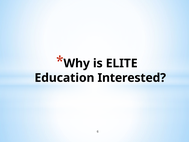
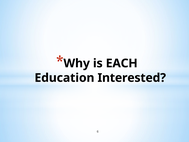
ELITE: ELITE -> EACH (122, 63)
